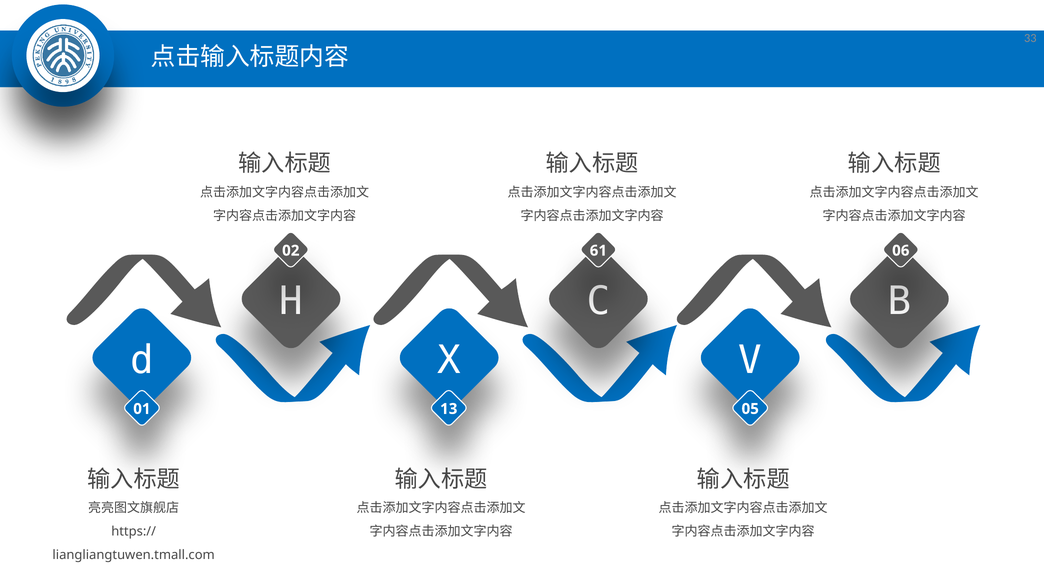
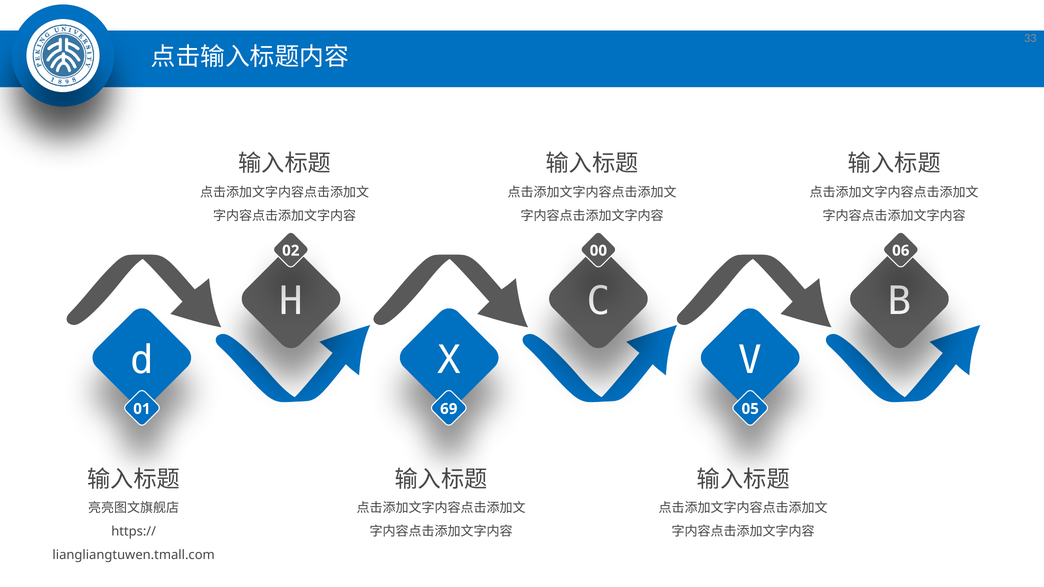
61: 61 -> 00 (598, 251)
13: 13 -> 69 (449, 409)
